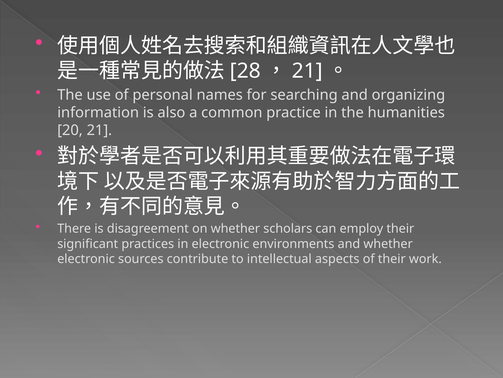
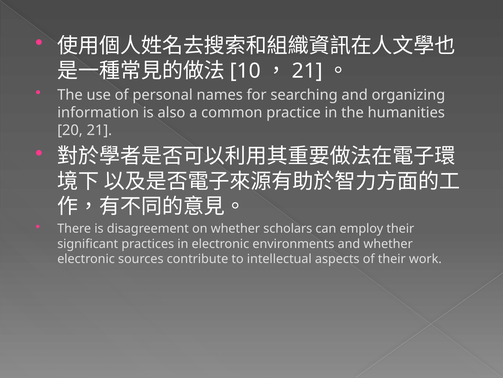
28: 28 -> 10 (245, 71)
